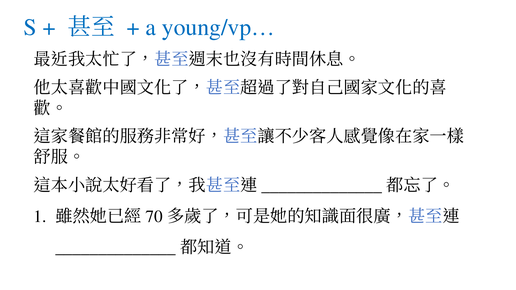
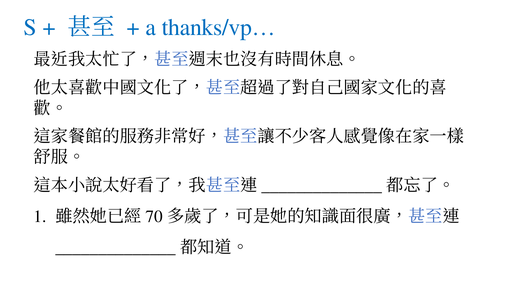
young/vp…: young/vp… -> thanks/vp… (219, 27)
